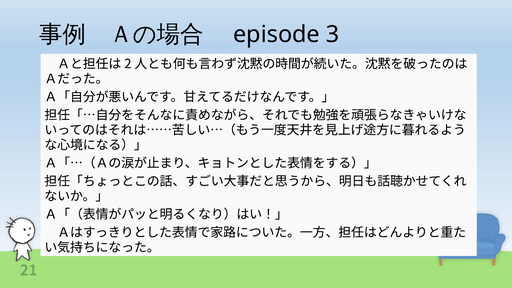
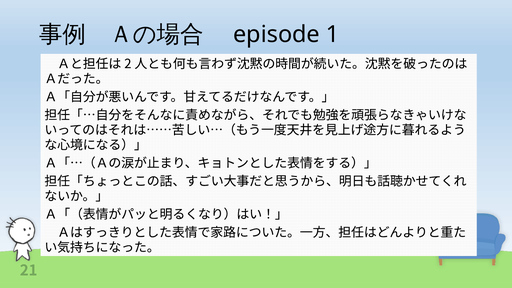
3: 3 -> 1 (333, 34)
